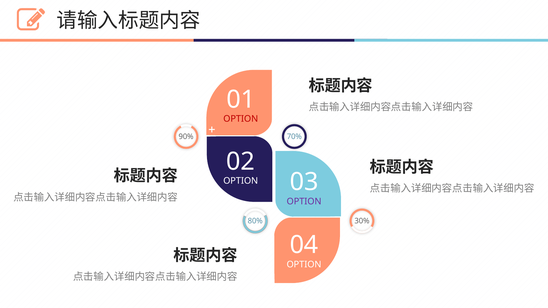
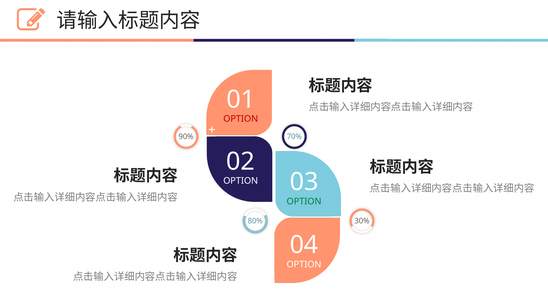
OPTION colour: purple -> green (304, 202)
